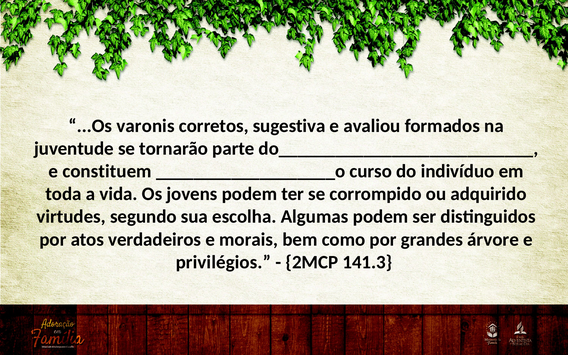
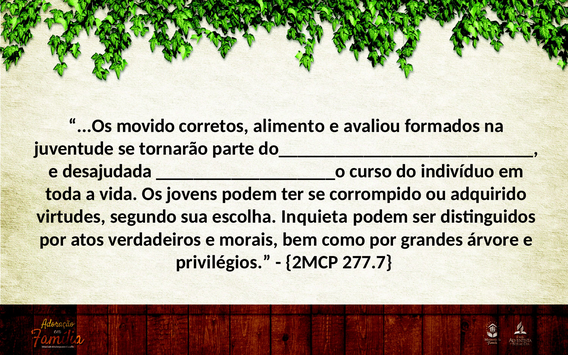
varonis: varonis -> movido (146, 126)
sugestiva: sugestiva -> alimento (289, 126)
constituem: constituem -> desajudada (107, 171)
Algumas: Algumas -> Inquieta (315, 217)
141.3: 141.3 -> 277.7 (367, 262)
